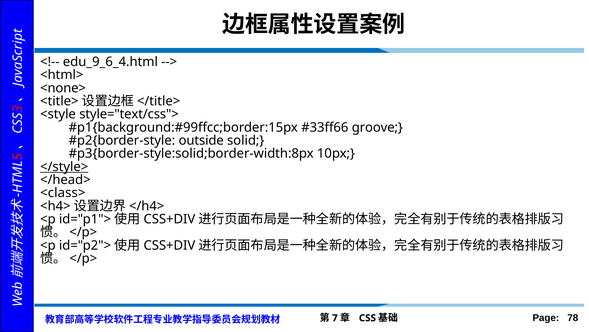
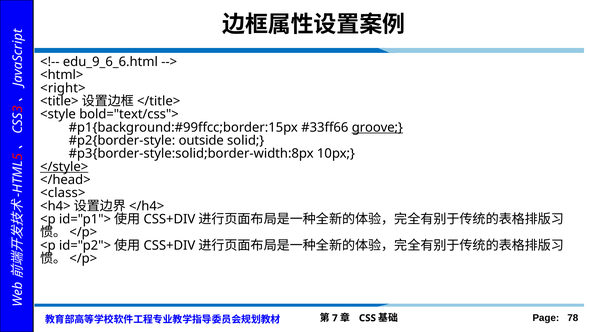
edu_9_6_4.html: edu_9_6_4.html -> edu_9_6_6.html (110, 62)
<none>: <none> -> <right> (63, 88)
style="text/css">: style="text/css"> -> bold="text/css"> (129, 114)
groove underline: none -> present (377, 127)
